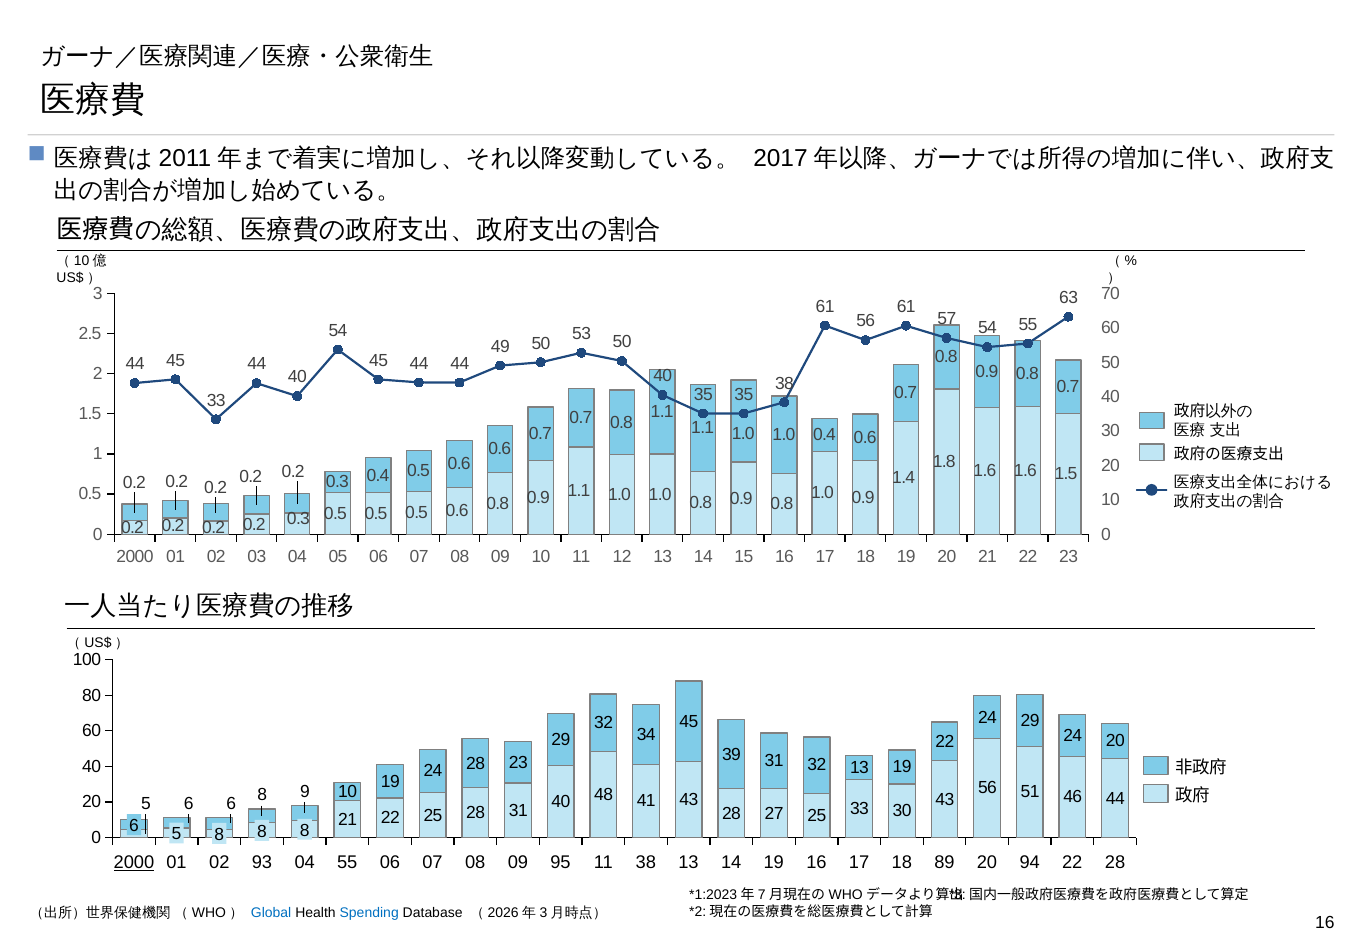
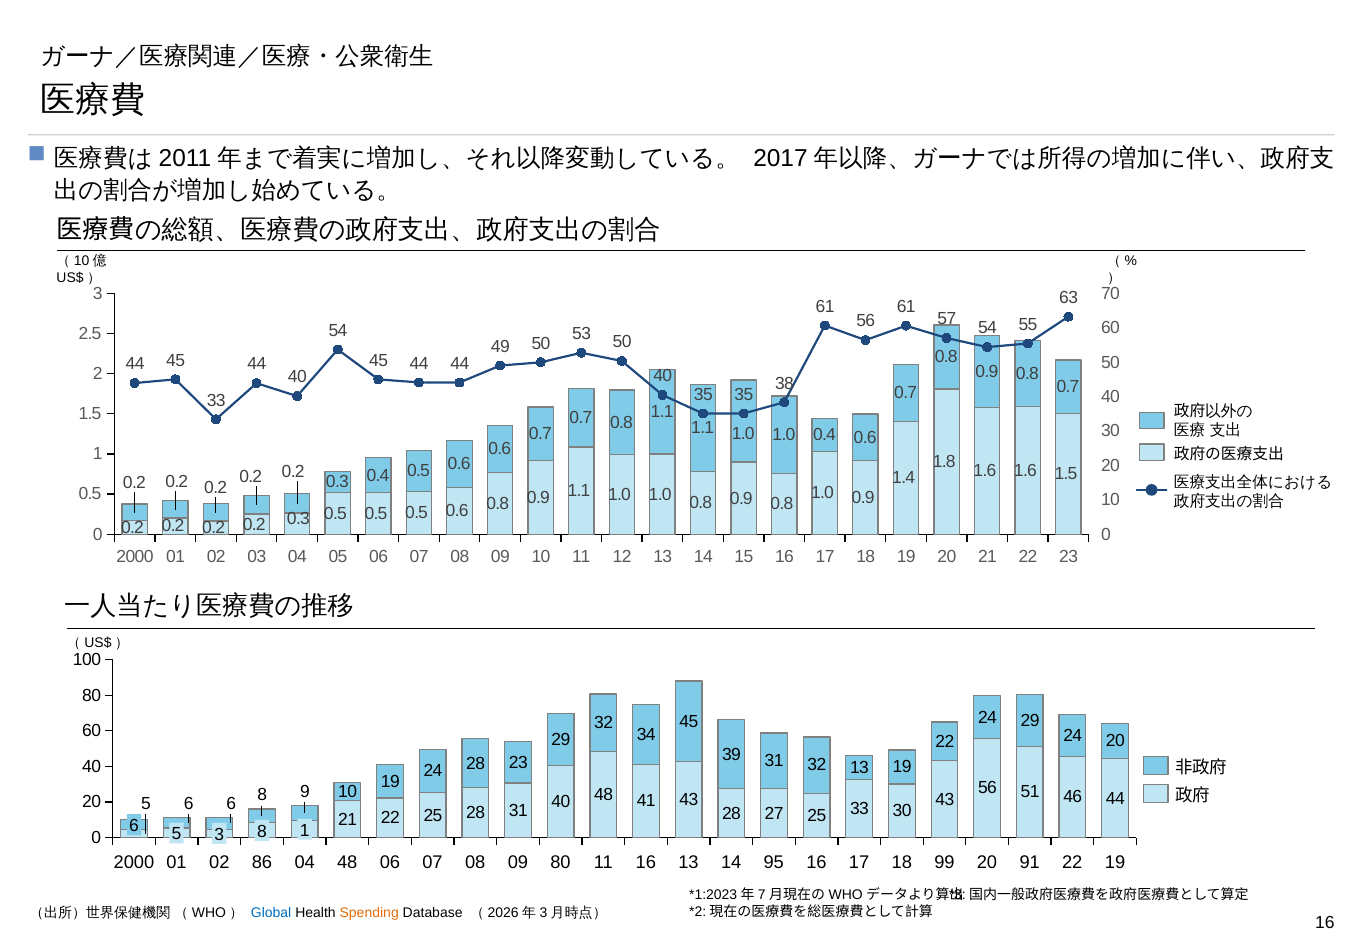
5 8: 8 -> 3 (219, 835)
8: 8 -> 1 (305, 830)
2000 underline: present -> none (134, 862)
93: 93 -> 86 (262, 862)
04 55: 55 -> 48 (347, 862)
09 95: 95 -> 80 (560, 862)
11 38: 38 -> 16 (646, 862)
14 19: 19 -> 95 (774, 862)
89: 89 -> 99 (944, 862)
94: 94 -> 91 (1030, 862)
22 28: 28 -> 19 (1115, 862)
Spending colour: blue -> orange (369, 913)
